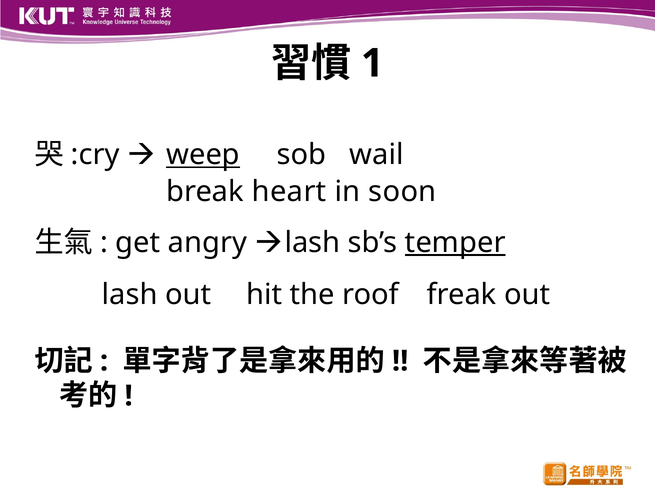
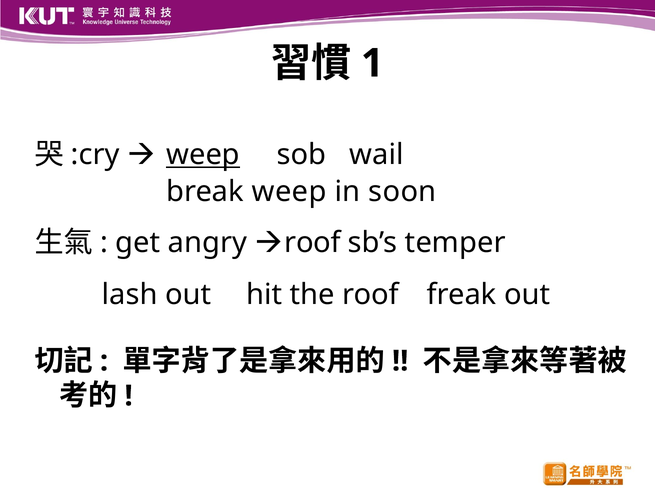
break heart: heart -> weep (289, 192)
lash: lash -> roof (313, 243)
temper underline: present -> none (455, 243)
